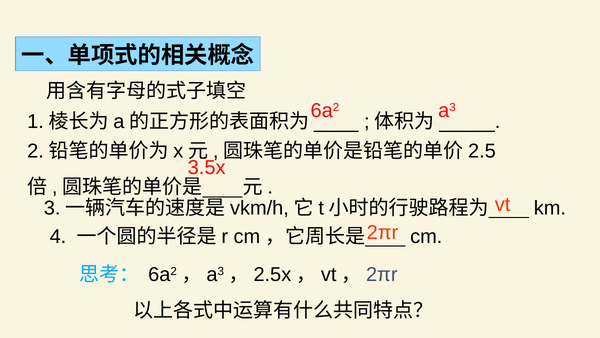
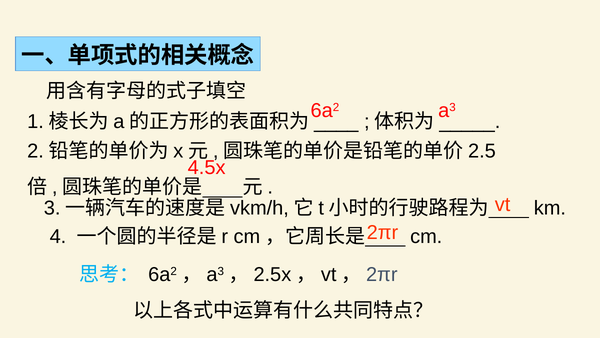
3.5x: 3.5x -> 4.5x (207, 167)
